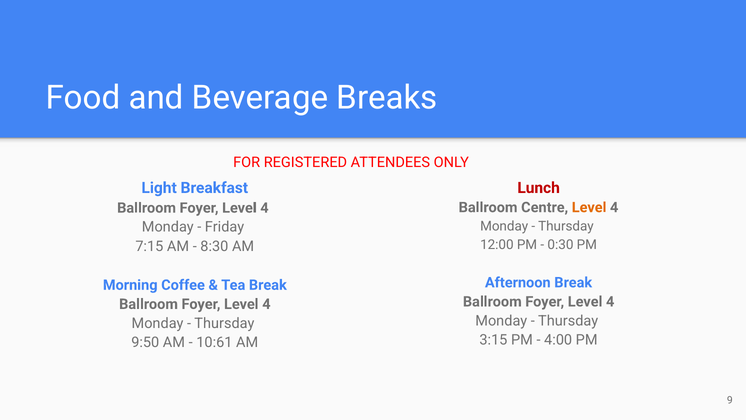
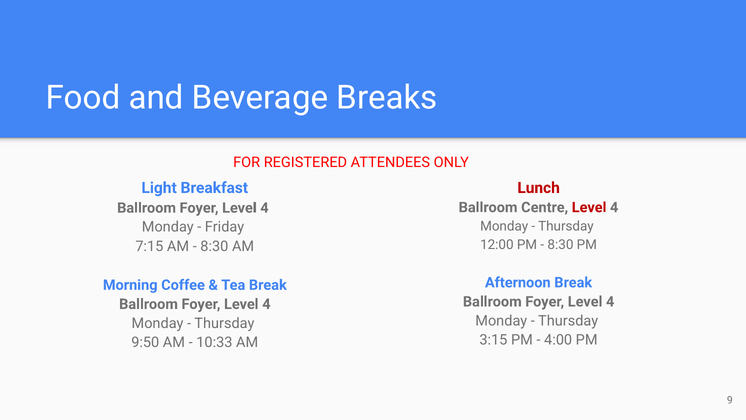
Level colour: orange -> red (589, 207)
0:30: 0:30 -> 8:30 (560, 245)
10:61: 10:61 -> 10:33 (214, 342)
